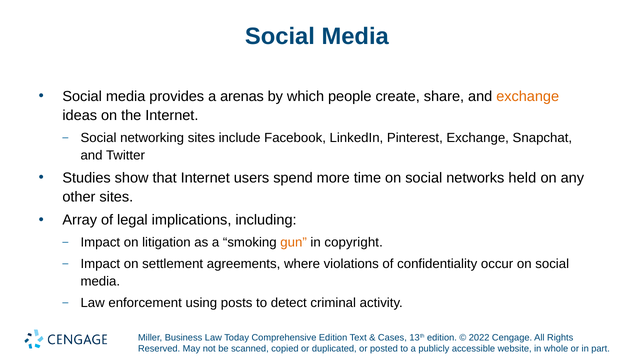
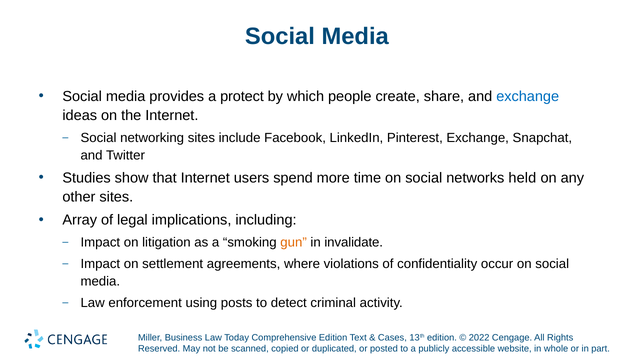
arenas: arenas -> protect (242, 97)
exchange colour: orange -> blue (528, 97)
copyright: copyright -> invalidate (354, 243)
